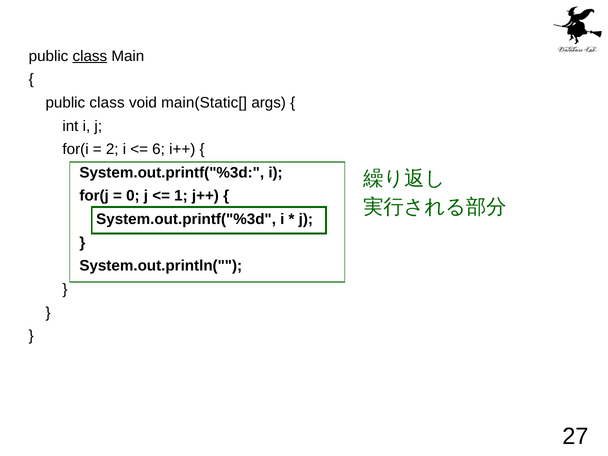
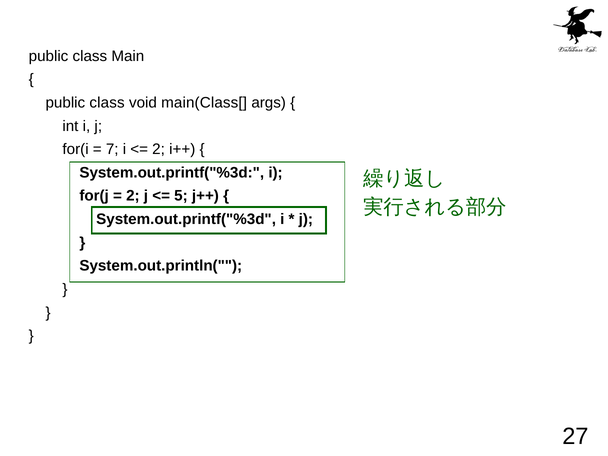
class underline: present -> none (90, 56)
main(Static[: main(Static[ -> main(Class[ (204, 103)
2: 2 -> 7 (112, 149)
6: 6 -> 2 (159, 149)
0: 0 -> 2 (133, 196)
1: 1 -> 5 (181, 196)
